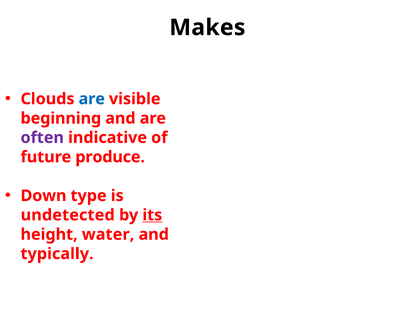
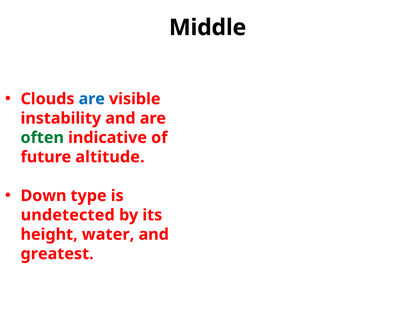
Makes: Makes -> Middle (208, 28)
beginning: beginning -> instability (61, 118)
often colour: purple -> green (42, 138)
produce: produce -> altitude (110, 157)
its underline: present -> none (152, 215)
typically: typically -> greatest (57, 254)
